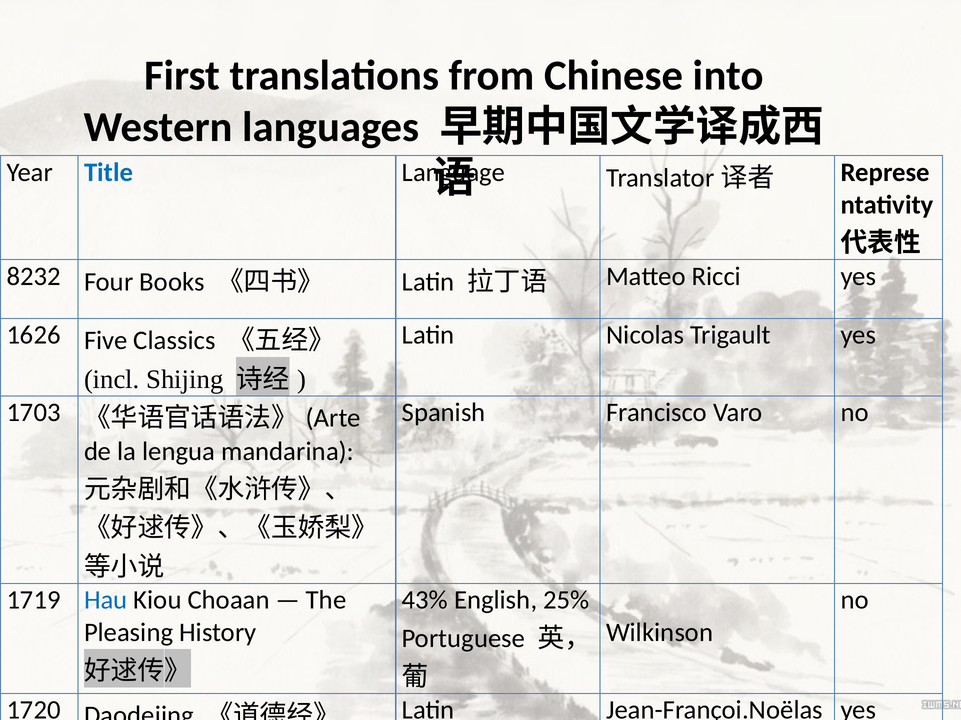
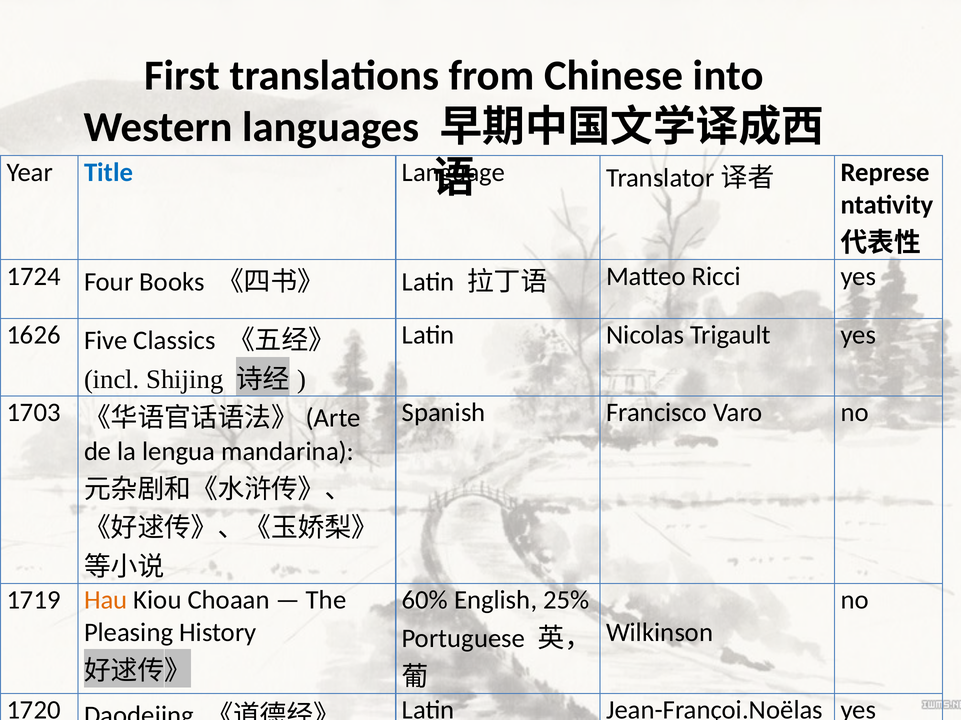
8232: 8232 -> 1724 (34, 277)
Hau colour: blue -> orange (106, 601)
43%: 43% -> 60% (425, 601)
